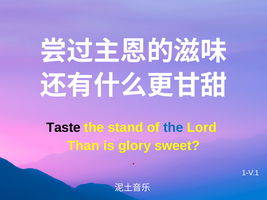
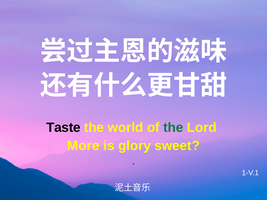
stand: stand -> world (126, 128)
the colour: blue -> green (173, 128)
Than: Than -> More (83, 146)
